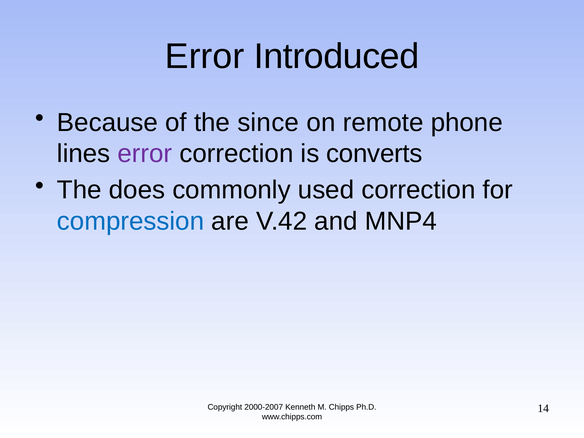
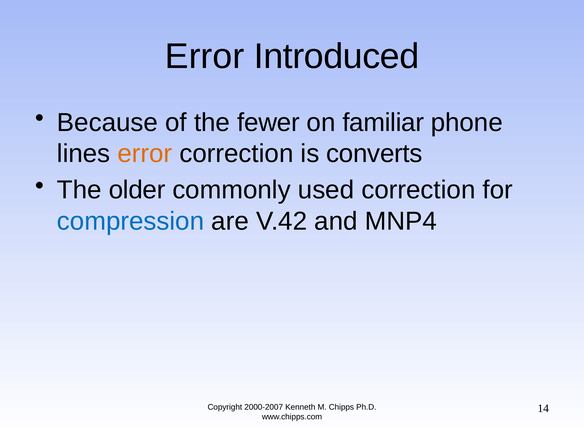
since: since -> fewer (268, 123)
remote: remote -> familiar (383, 123)
error colour: purple -> orange (145, 154)
does: does -> older (137, 190)
